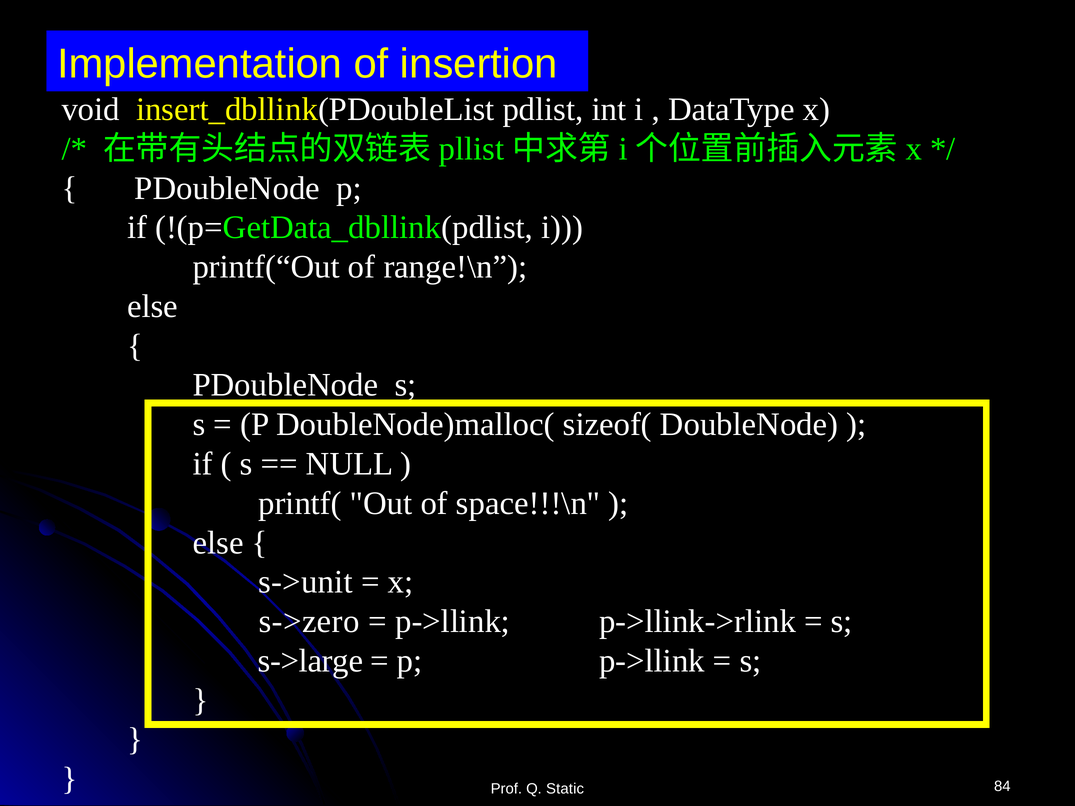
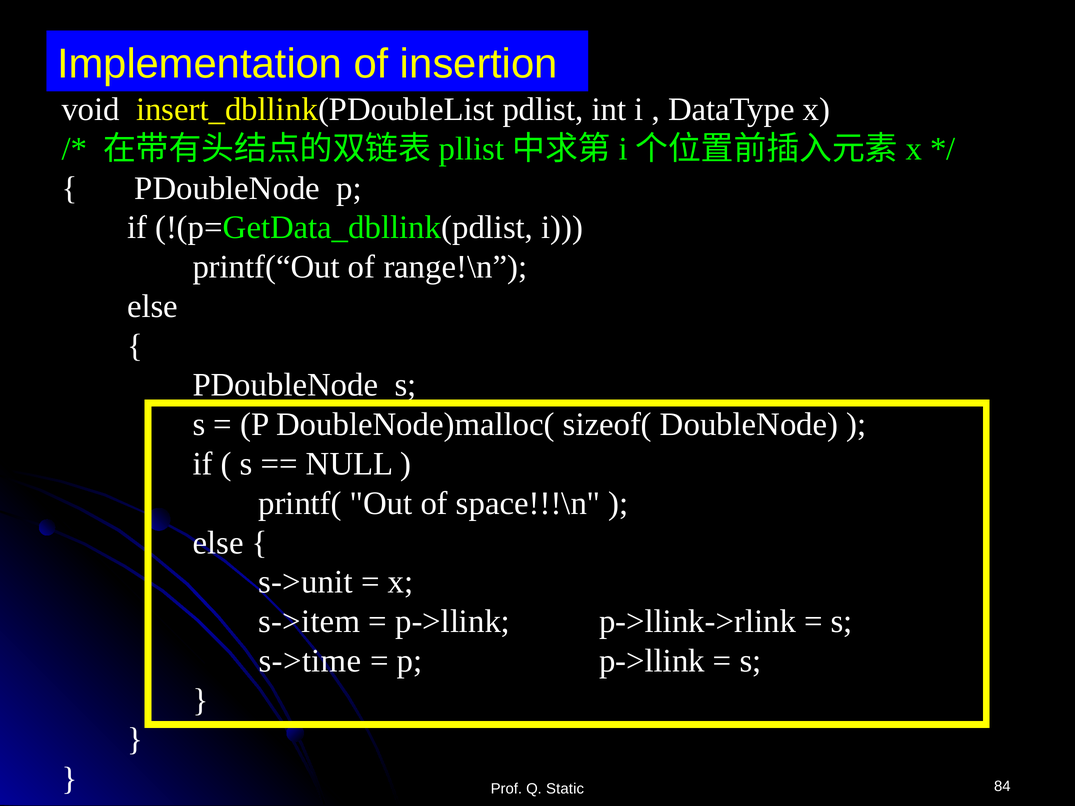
s->zero: s->zero -> s->item (309, 622)
s->large: s->large -> s->time (310, 661)
